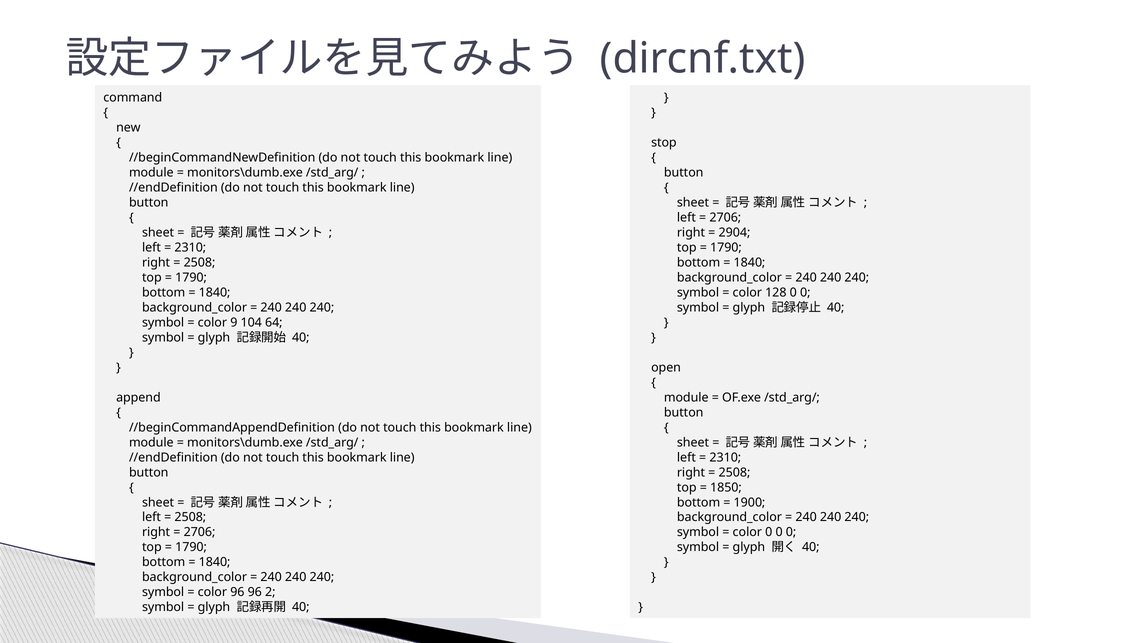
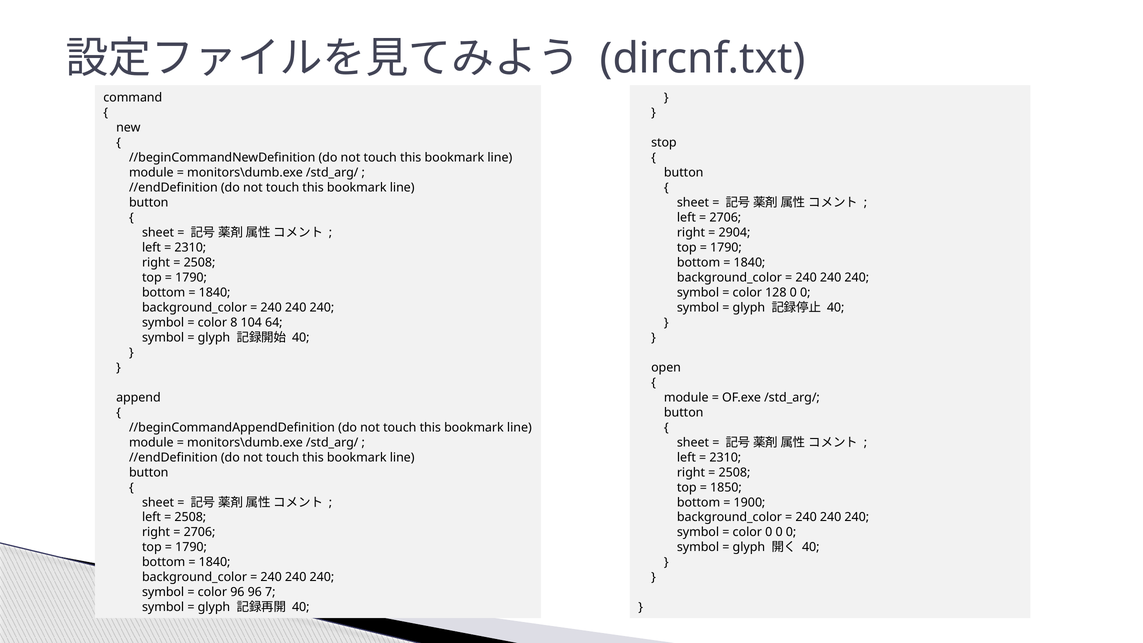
9: 9 -> 8 (234, 323)
2: 2 -> 7 (270, 592)
